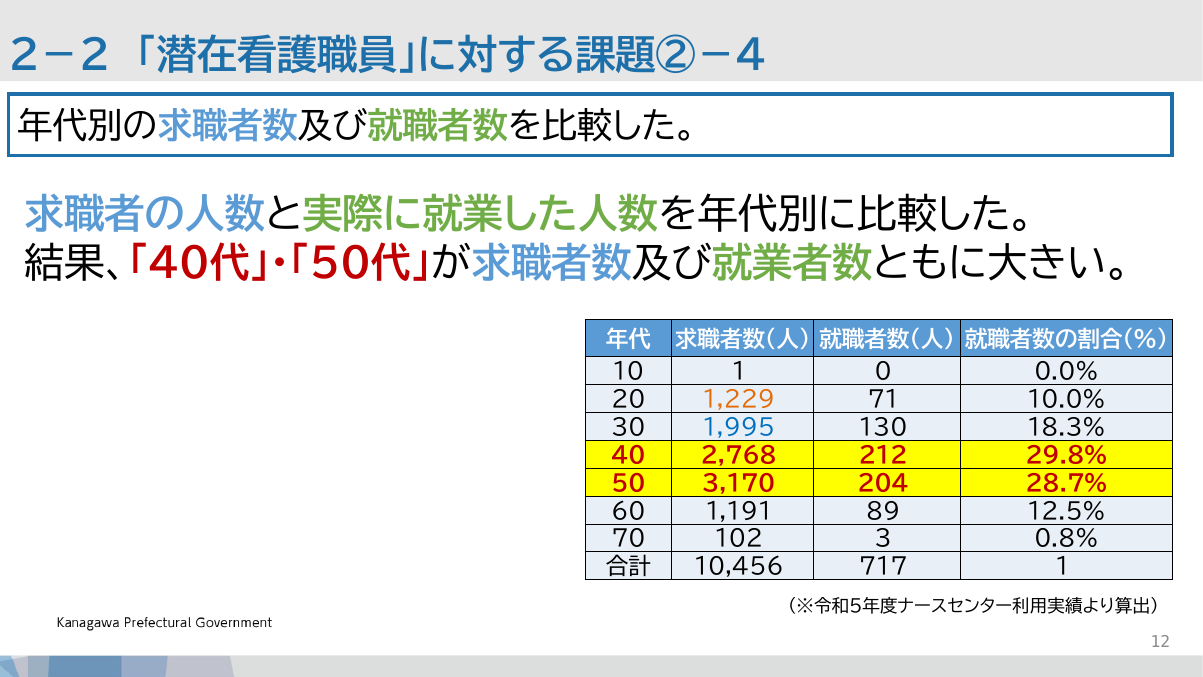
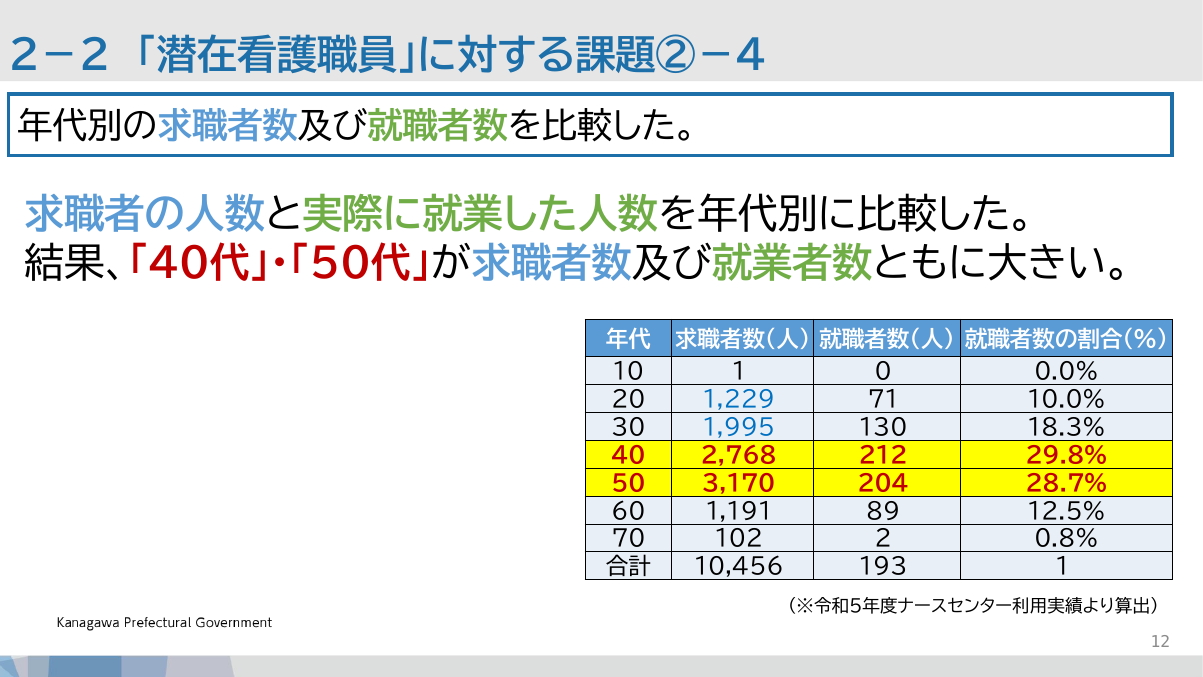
1,229 colour: orange -> blue (739, 400)
3: 3 -> 2 (883, 539)
717: 717 -> 193 (883, 567)
